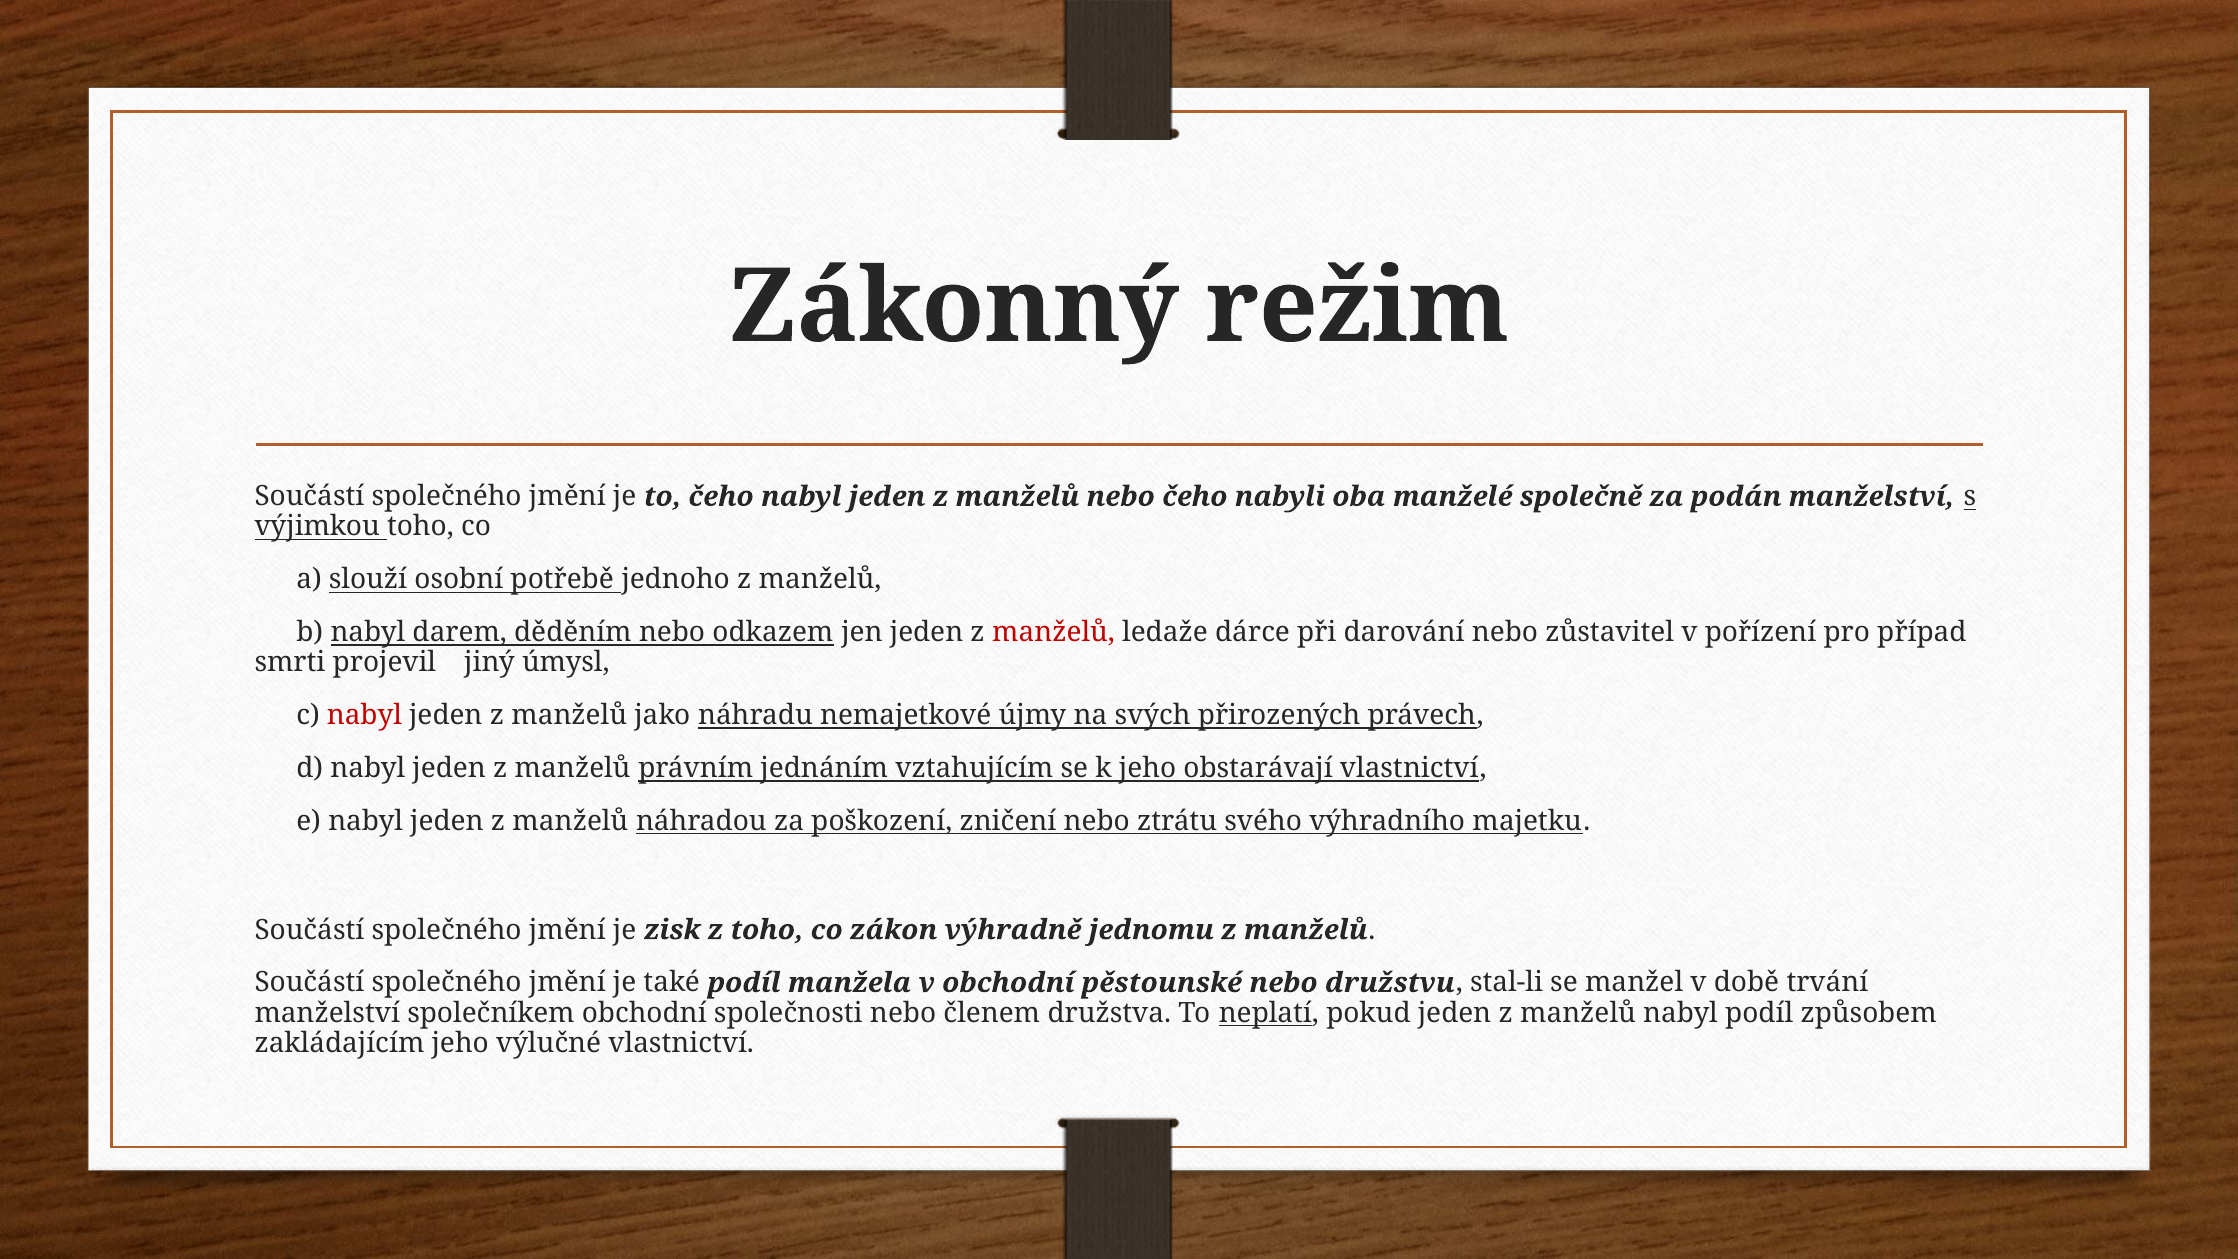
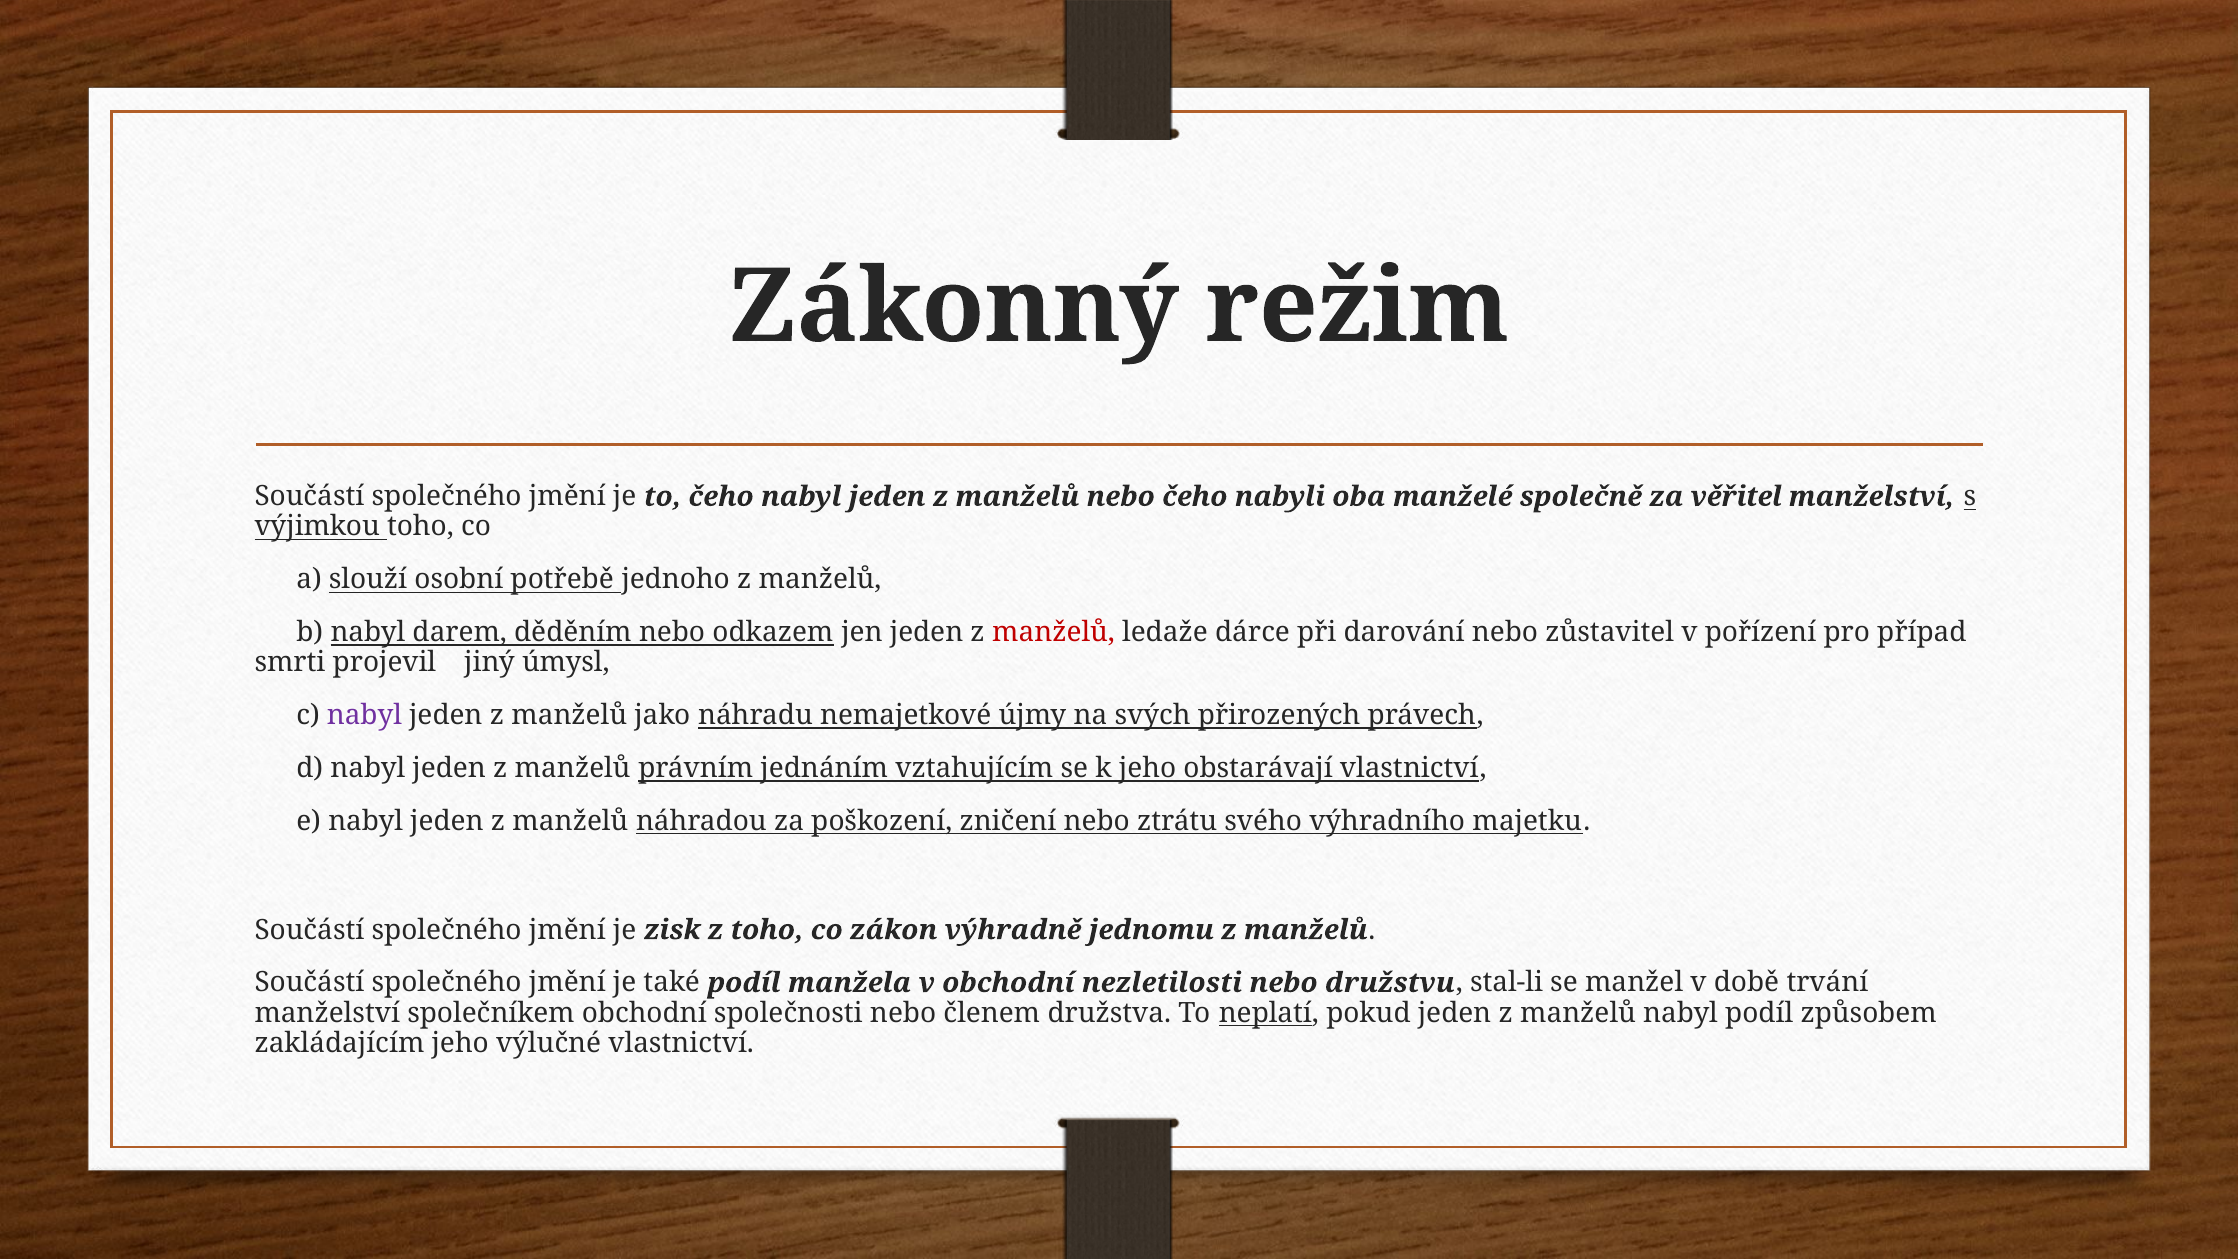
podán: podán -> věřitel (1736, 497)
nabyl colour: red -> purple (364, 715)
pěstounské: pěstounské -> nezletilosti (1162, 983)
